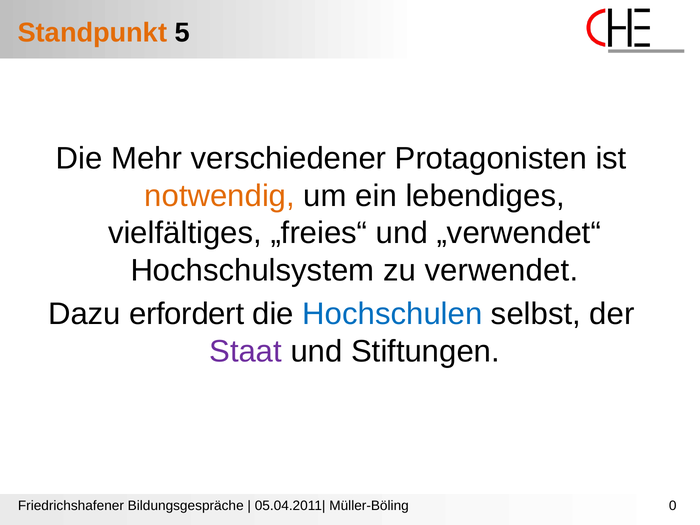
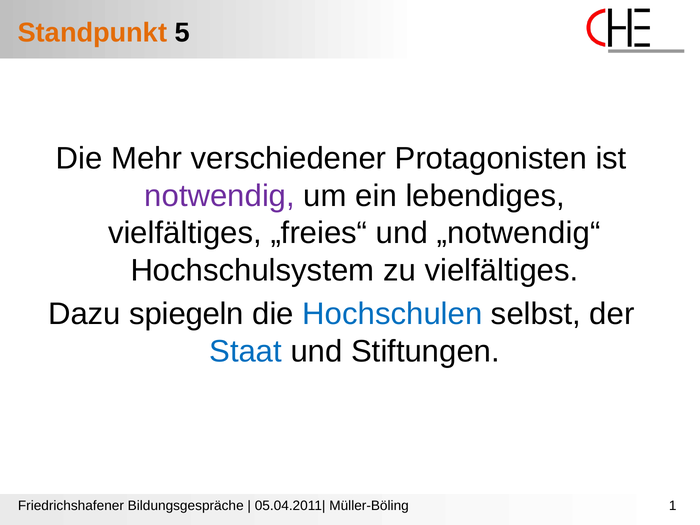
notwendig colour: orange -> purple (220, 196)
„verwendet“: „verwendet“ -> „notwendig“ (519, 233)
zu verwendet: verwendet -> vielfältiges (501, 270)
erfordert: erfordert -> spiegeln (187, 314)
Staat colour: purple -> blue (246, 351)
0: 0 -> 1 (673, 506)
